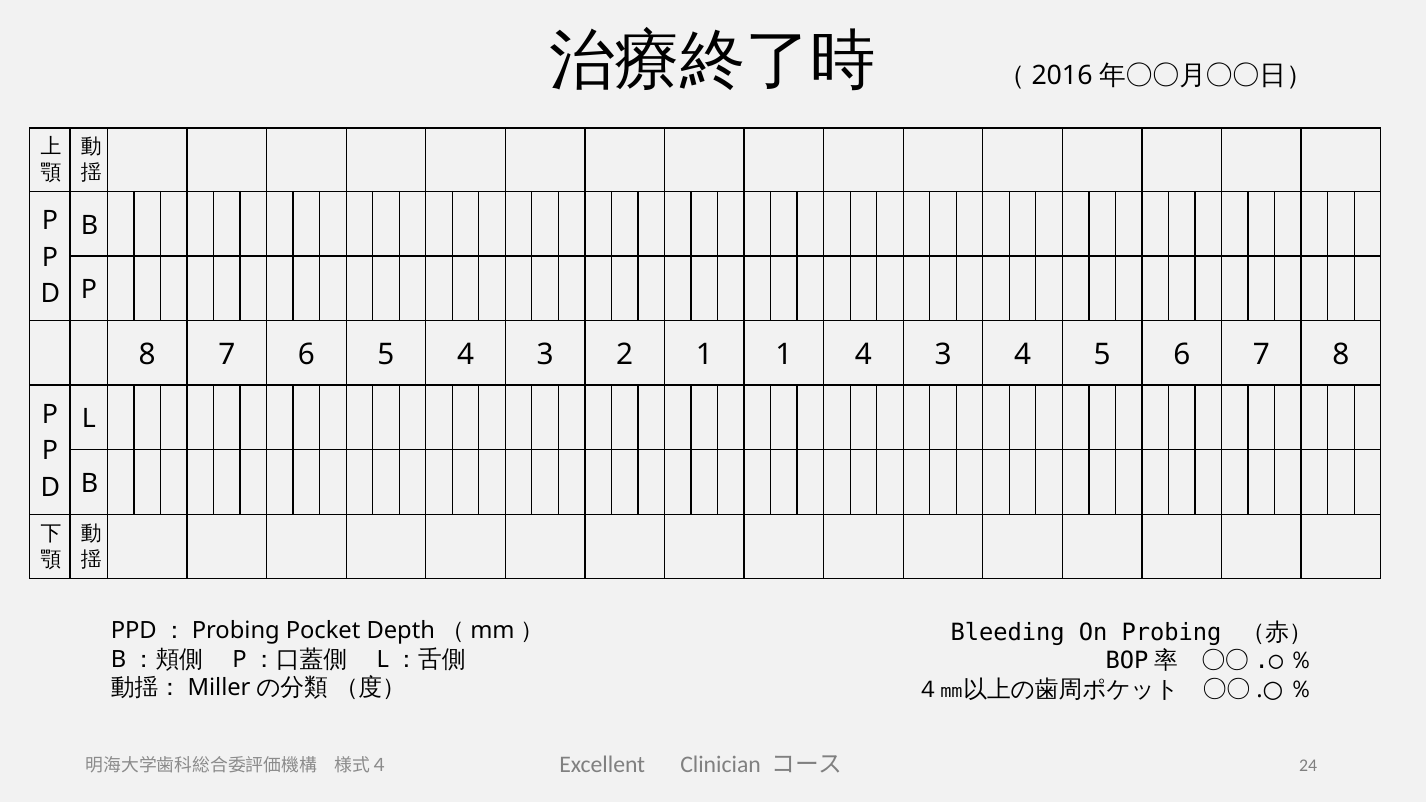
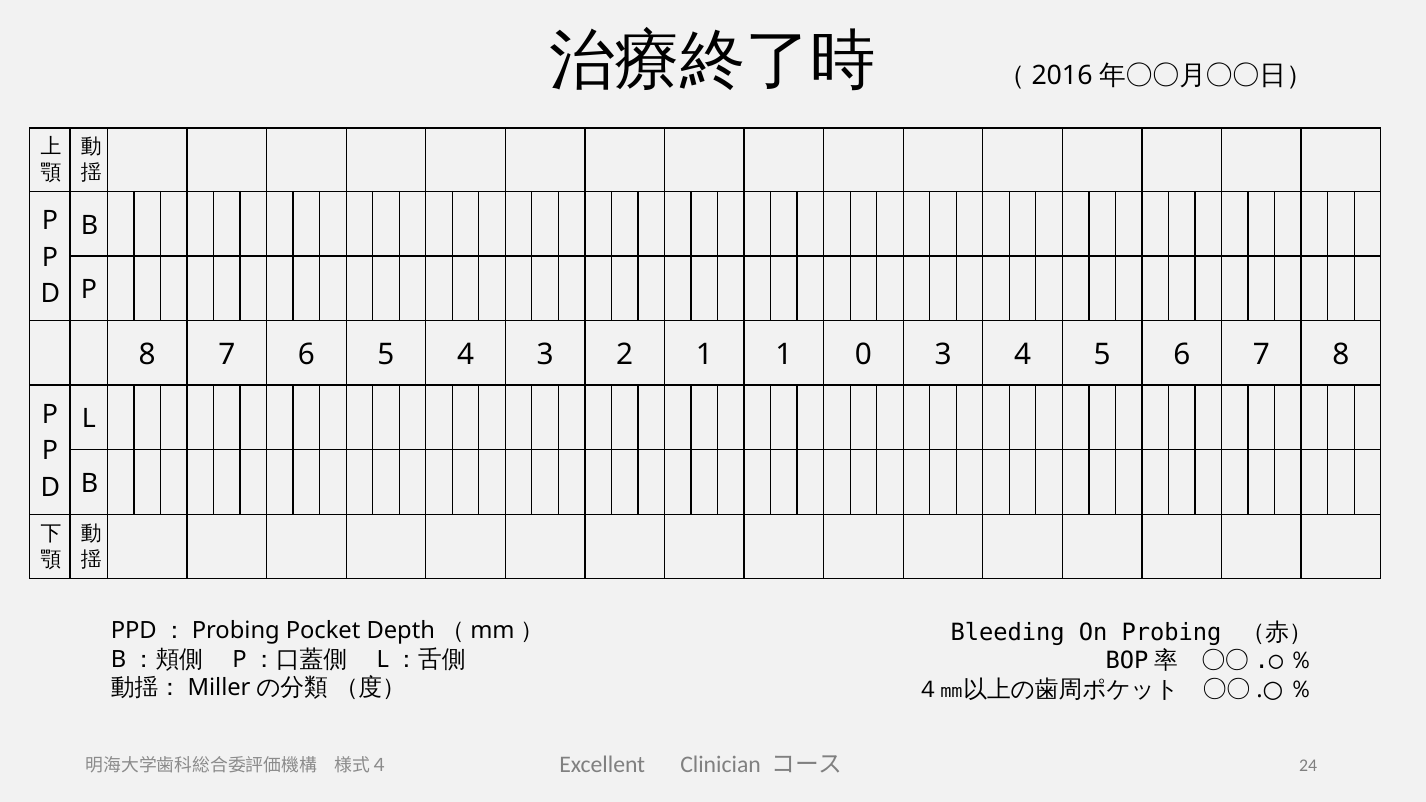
1 4: 4 -> 0 (863, 355)
